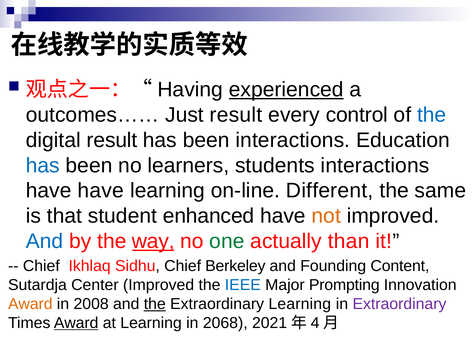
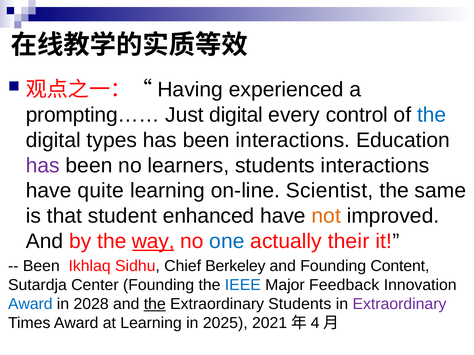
experienced underline: present -> none (286, 90)
outcomes……: outcomes…… -> prompting…… (93, 115)
Just result: result -> digital (236, 115)
digital result: result -> types (112, 140)
has colour: blue -> purple (43, 166)
have have: have -> quite (101, 191)
Different: Different -> Scientist (330, 191)
And colour: blue -> black (45, 242)
one colour: green -> blue (227, 242)
than: than -> their (349, 242)
Chief: Chief -> Been (41, 266)
Center Improved: Improved -> Founding (159, 285)
Prompting: Prompting -> Feedback (344, 285)
Award colour: orange -> blue (30, 304)
2008: 2008 -> 2028 (91, 304)
Extraordinary Learning: Learning -> Students (300, 304)
Award underline: present -> none (76, 323)
2068: 2068 -> 2025 (225, 323)
